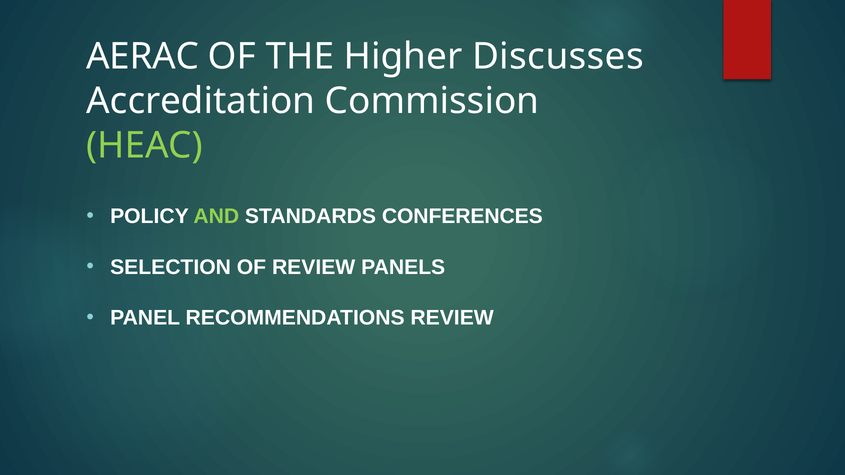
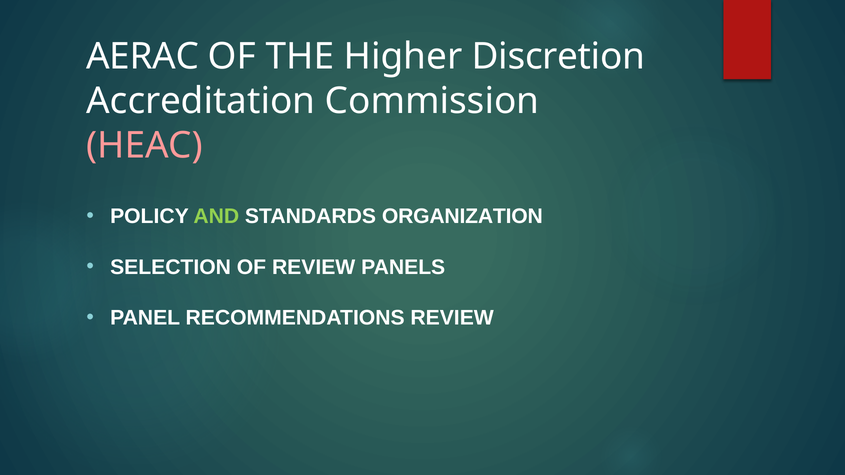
Discusses: Discusses -> Discretion (558, 57)
HEAC colour: light green -> pink (145, 145)
CONFERENCES: CONFERENCES -> ORGANIZATION (462, 217)
